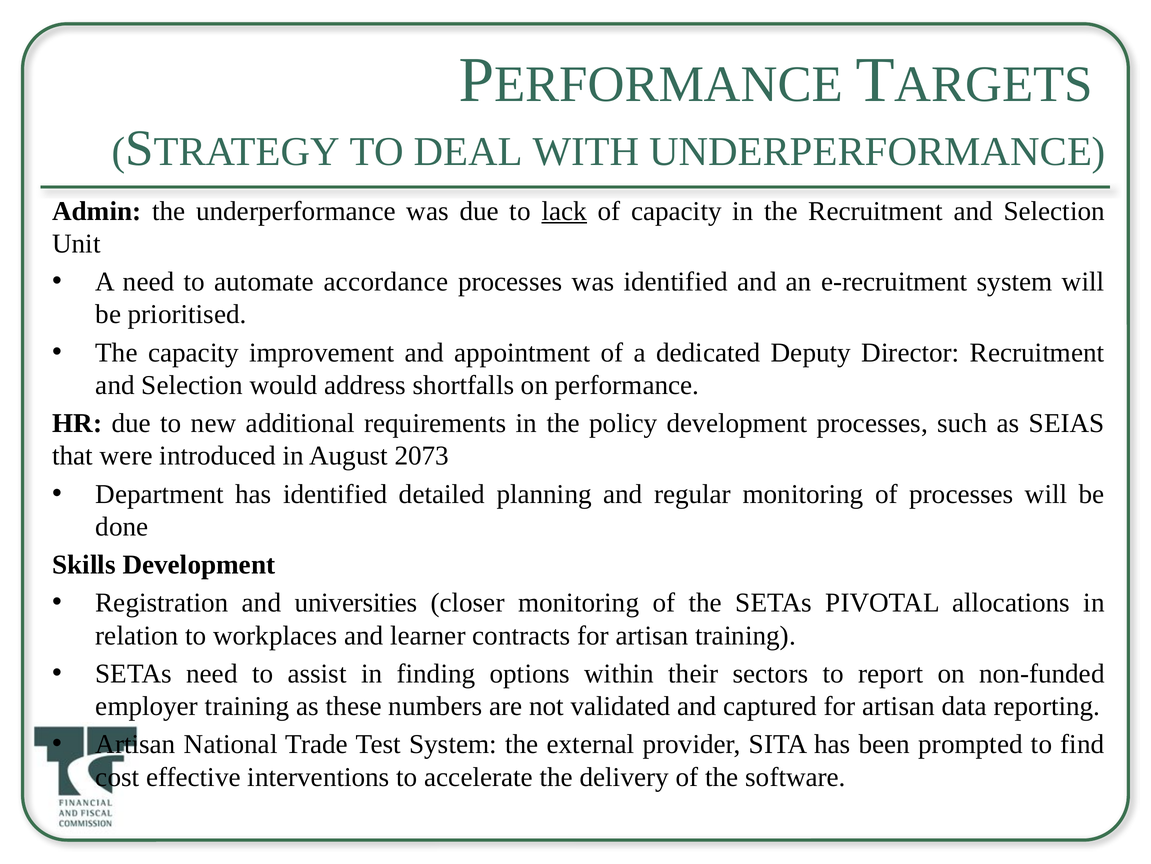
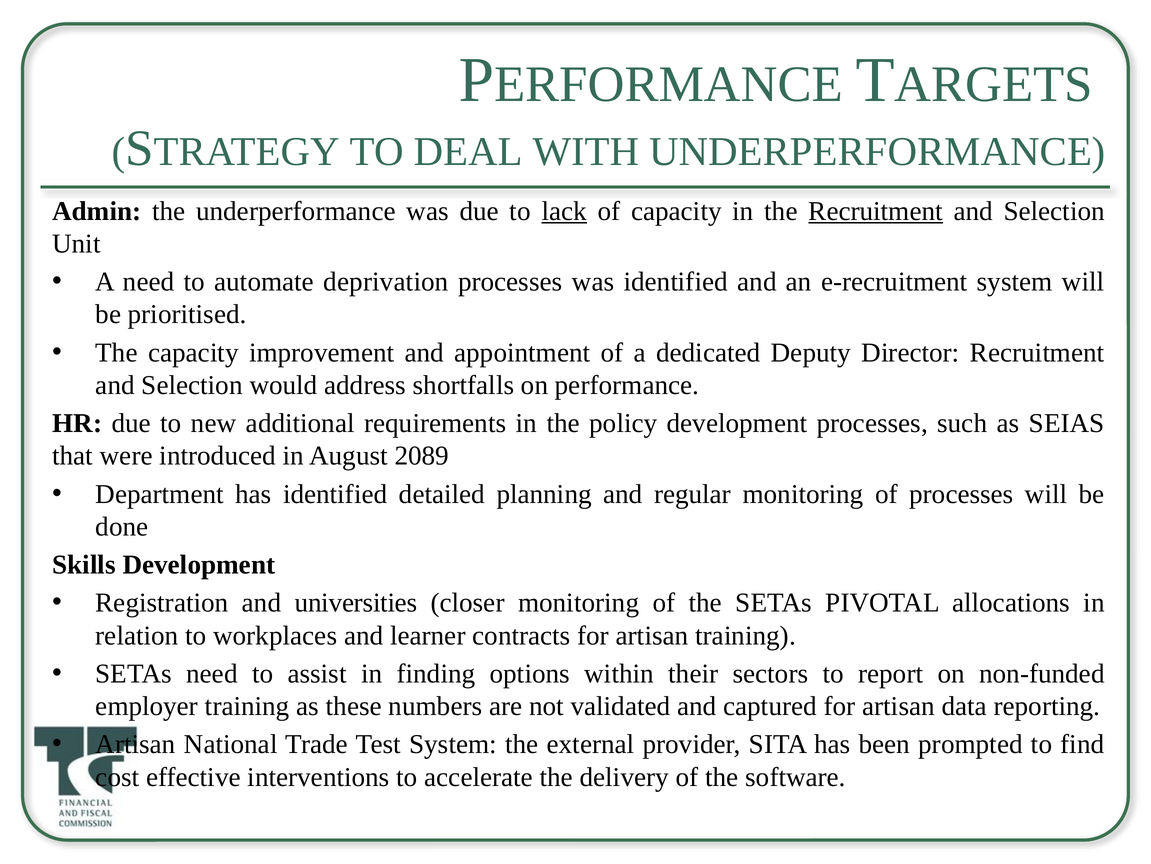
Recruitment underline: none -> present (876, 211)
accordance: accordance -> deprivation (386, 282)
2073: 2073 -> 2089 (422, 456)
